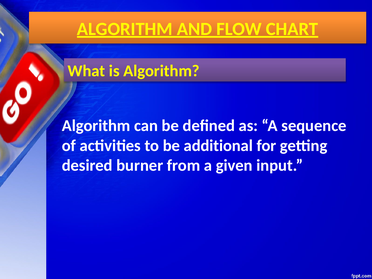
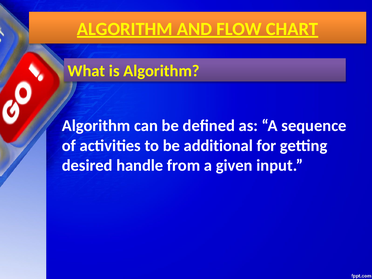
burner: burner -> handle (140, 165)
